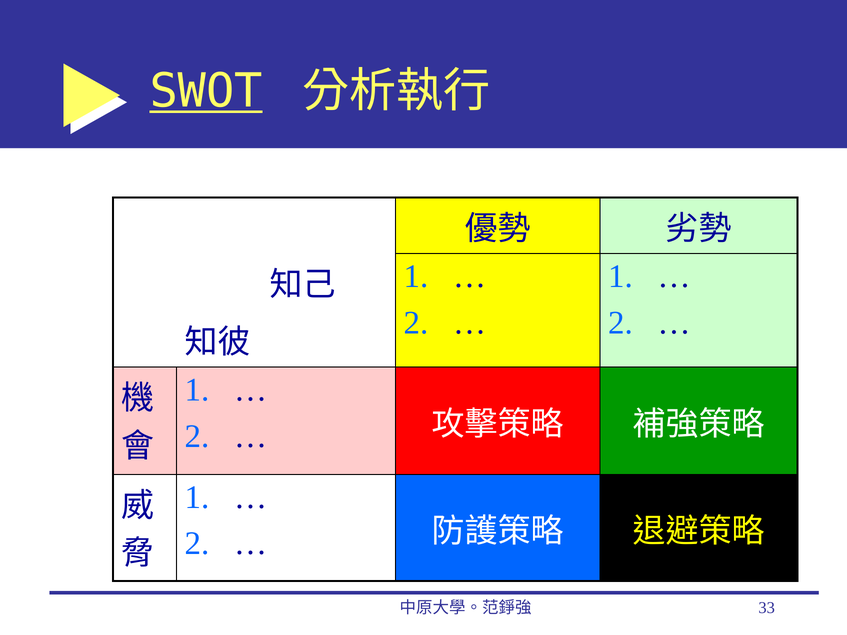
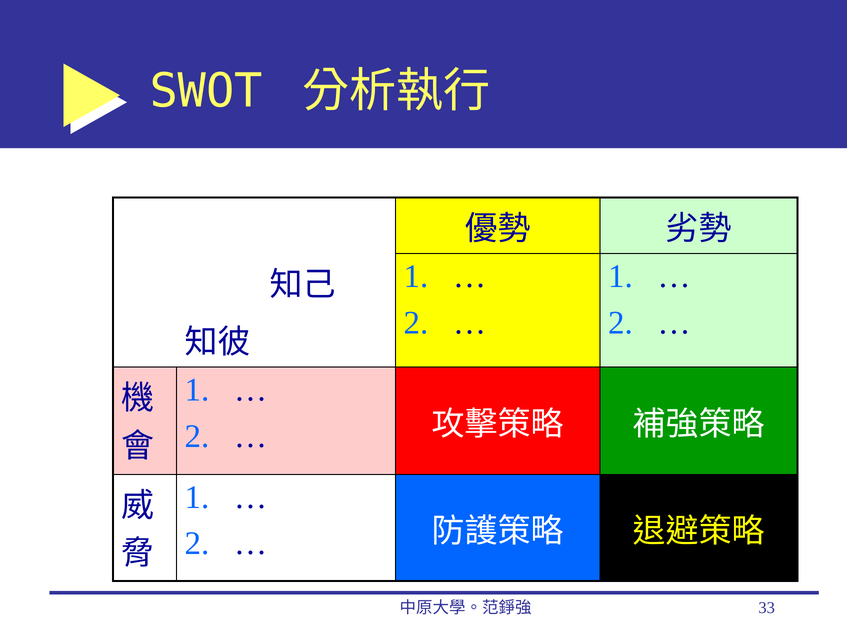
SWOT underline: present -> none (206, 91)
